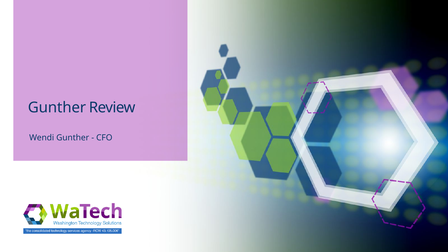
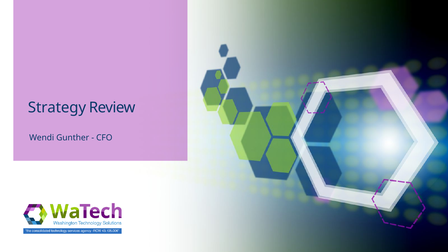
Gunther: Gunther -> Strategy (57, 108)
